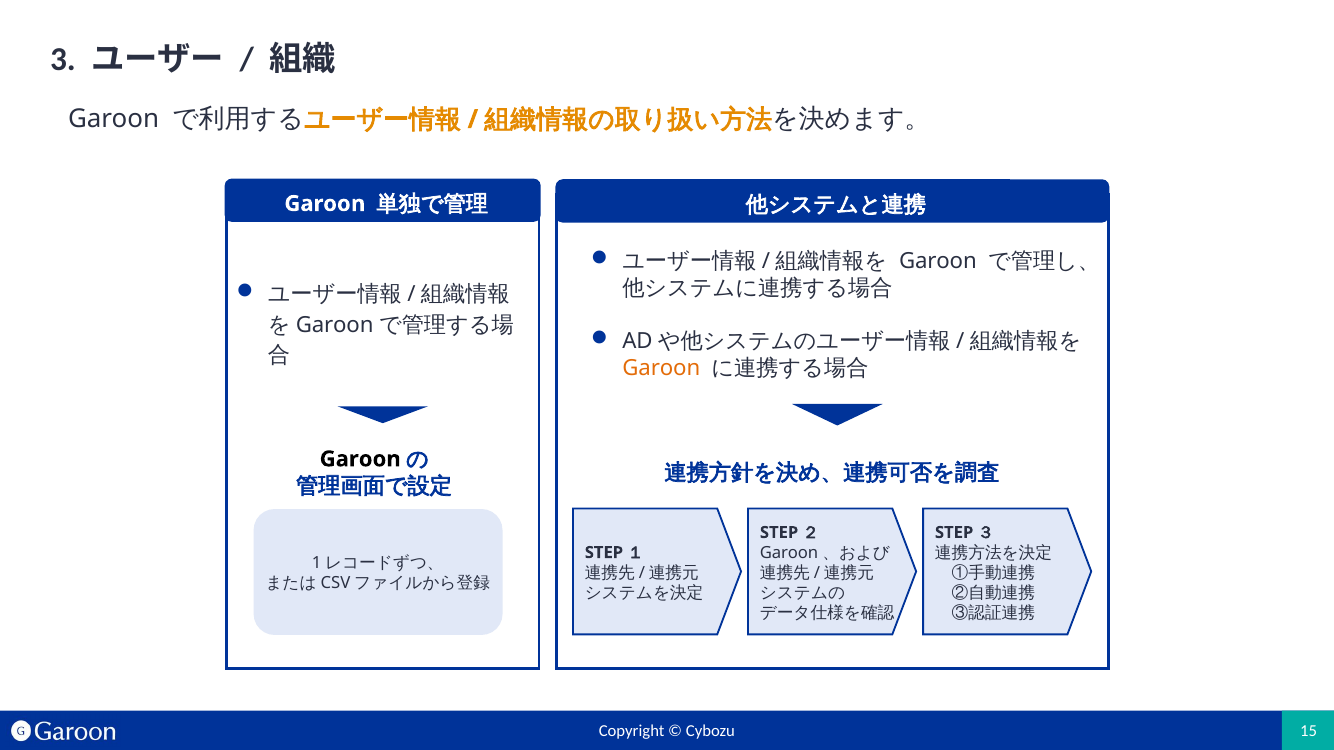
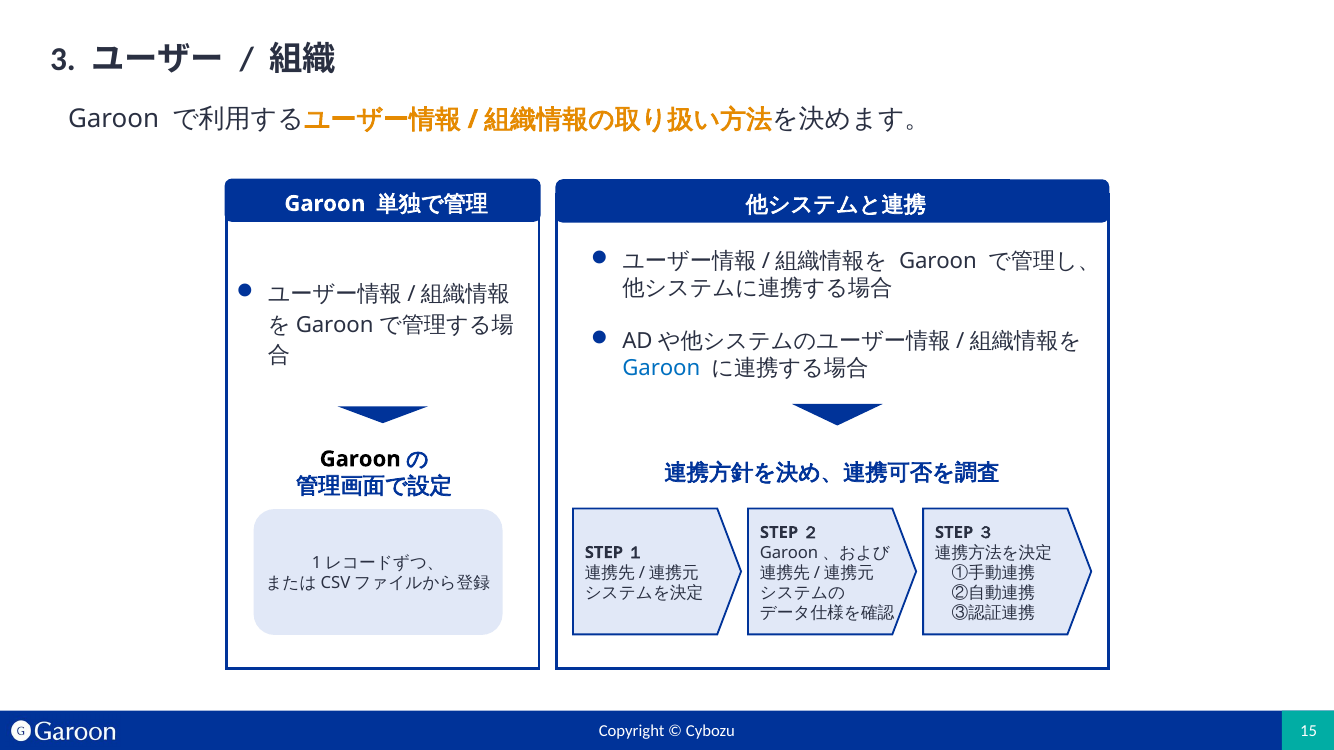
Garoon colour: orange -> blue (661, 368)
